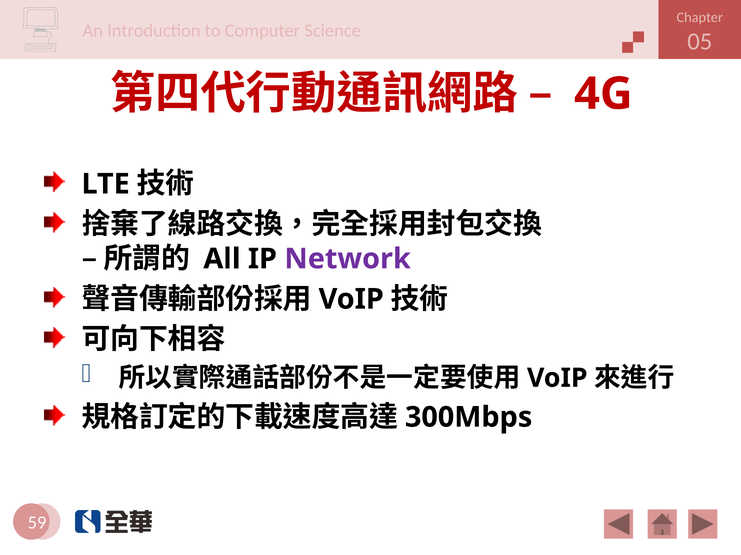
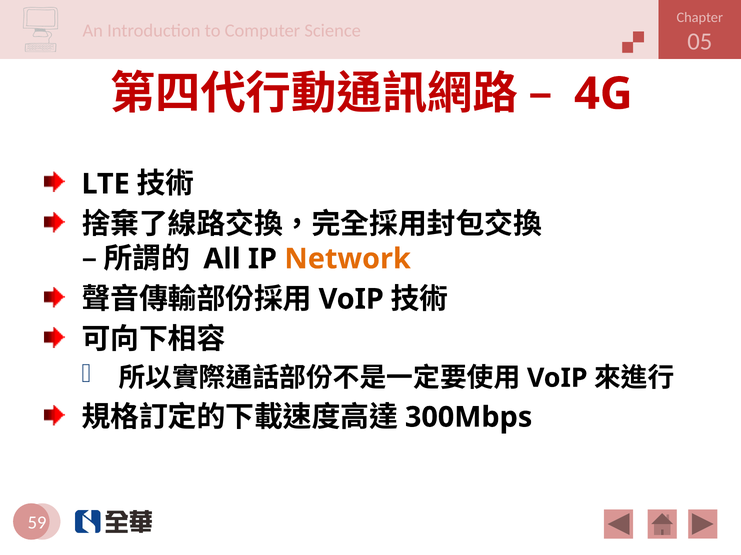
Network colour: purple -> orange (348, 259)
